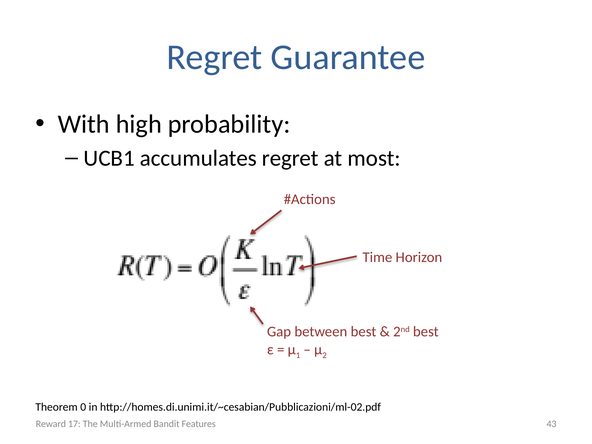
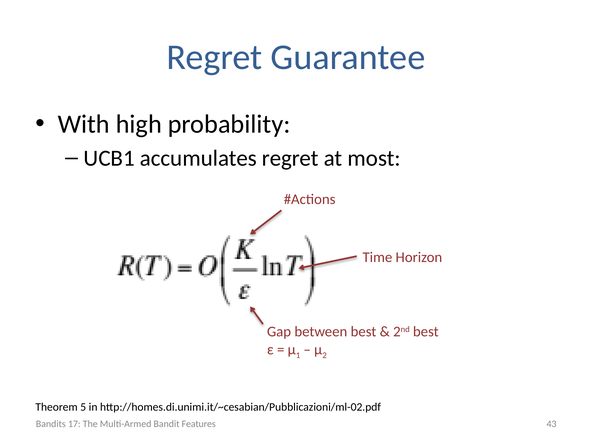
0: 0 -> 5 (83, 407)
Reward: Reward -> Bandits (51, 424)
